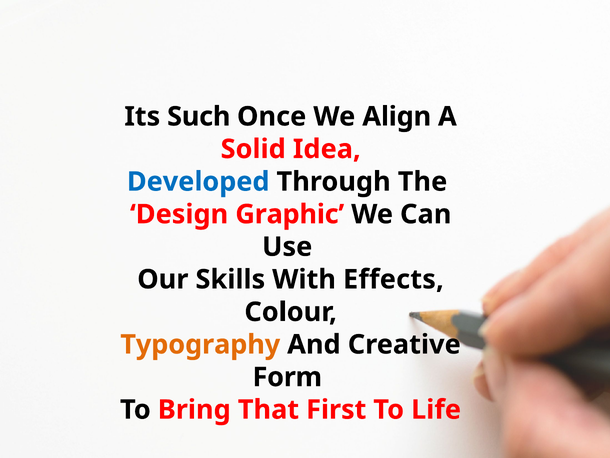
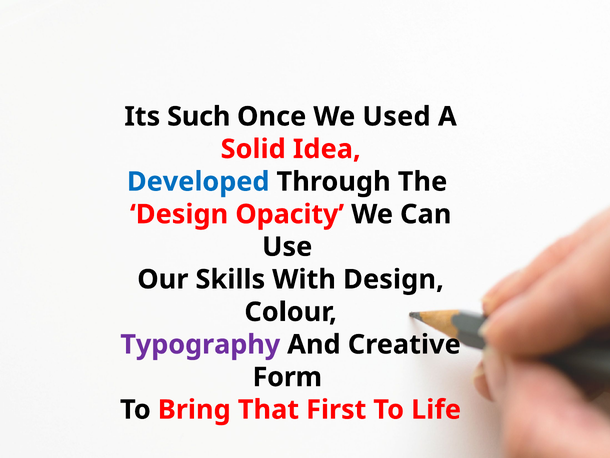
Align: Align -> Used (397, 116)
Graphic: Graphic -> Opacity (290, 214)
With Effects: Effects -> Design (393, 279)
Typography colour: orange -> purple (200, 344)
